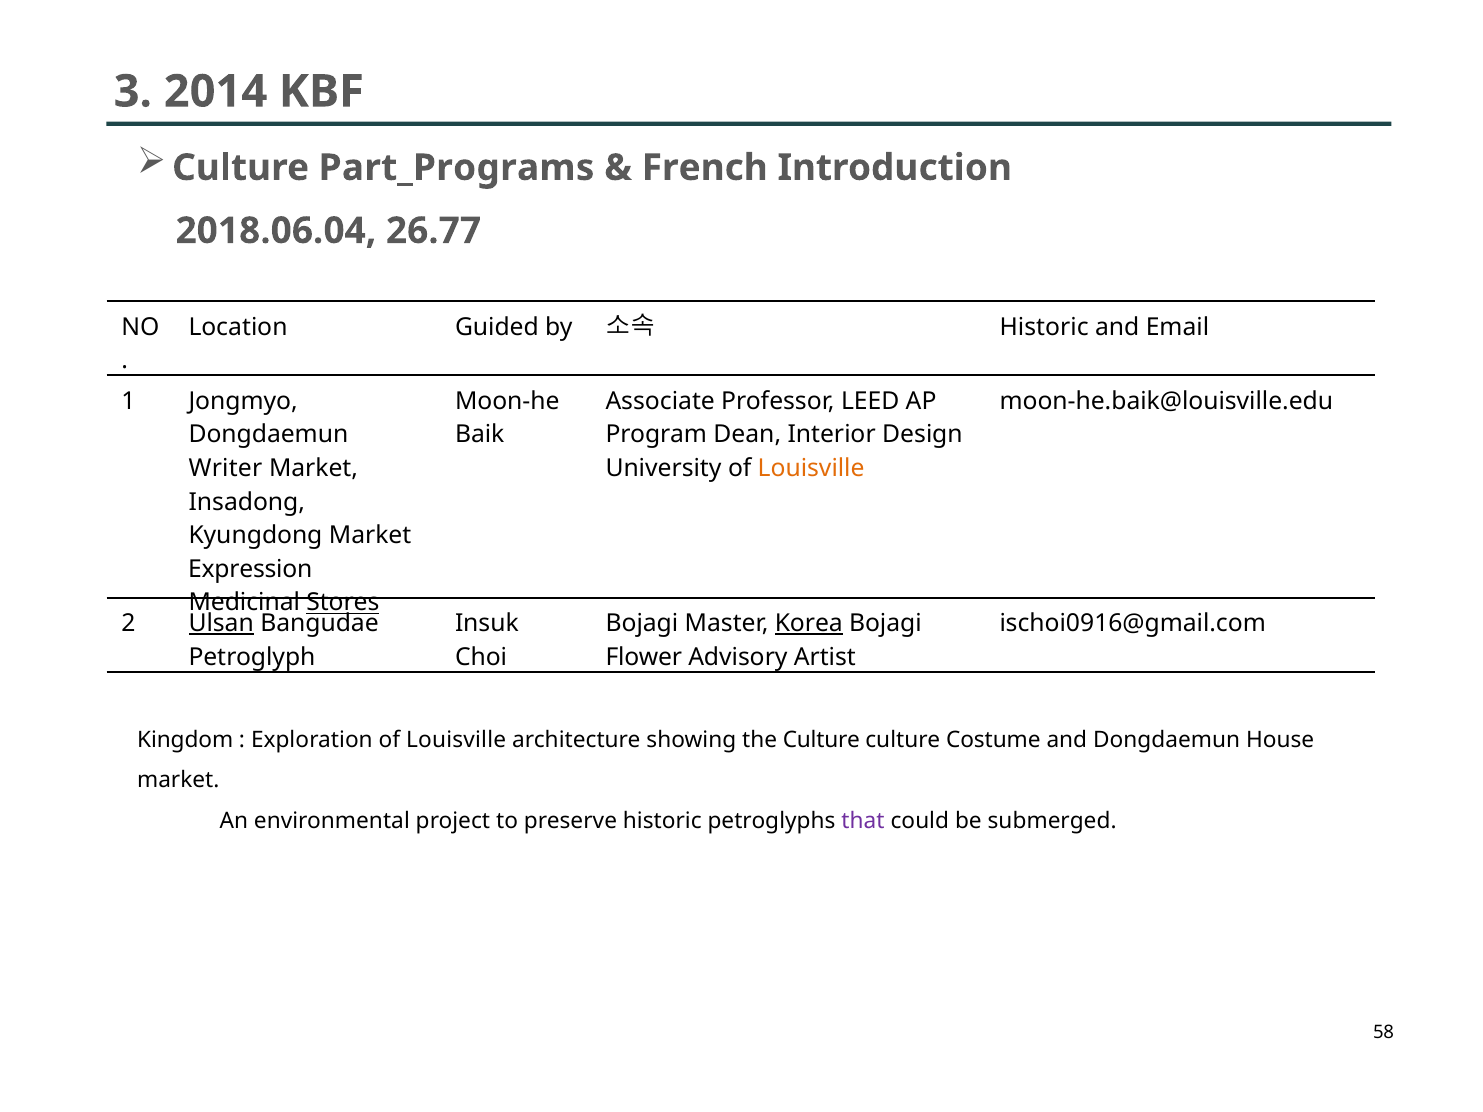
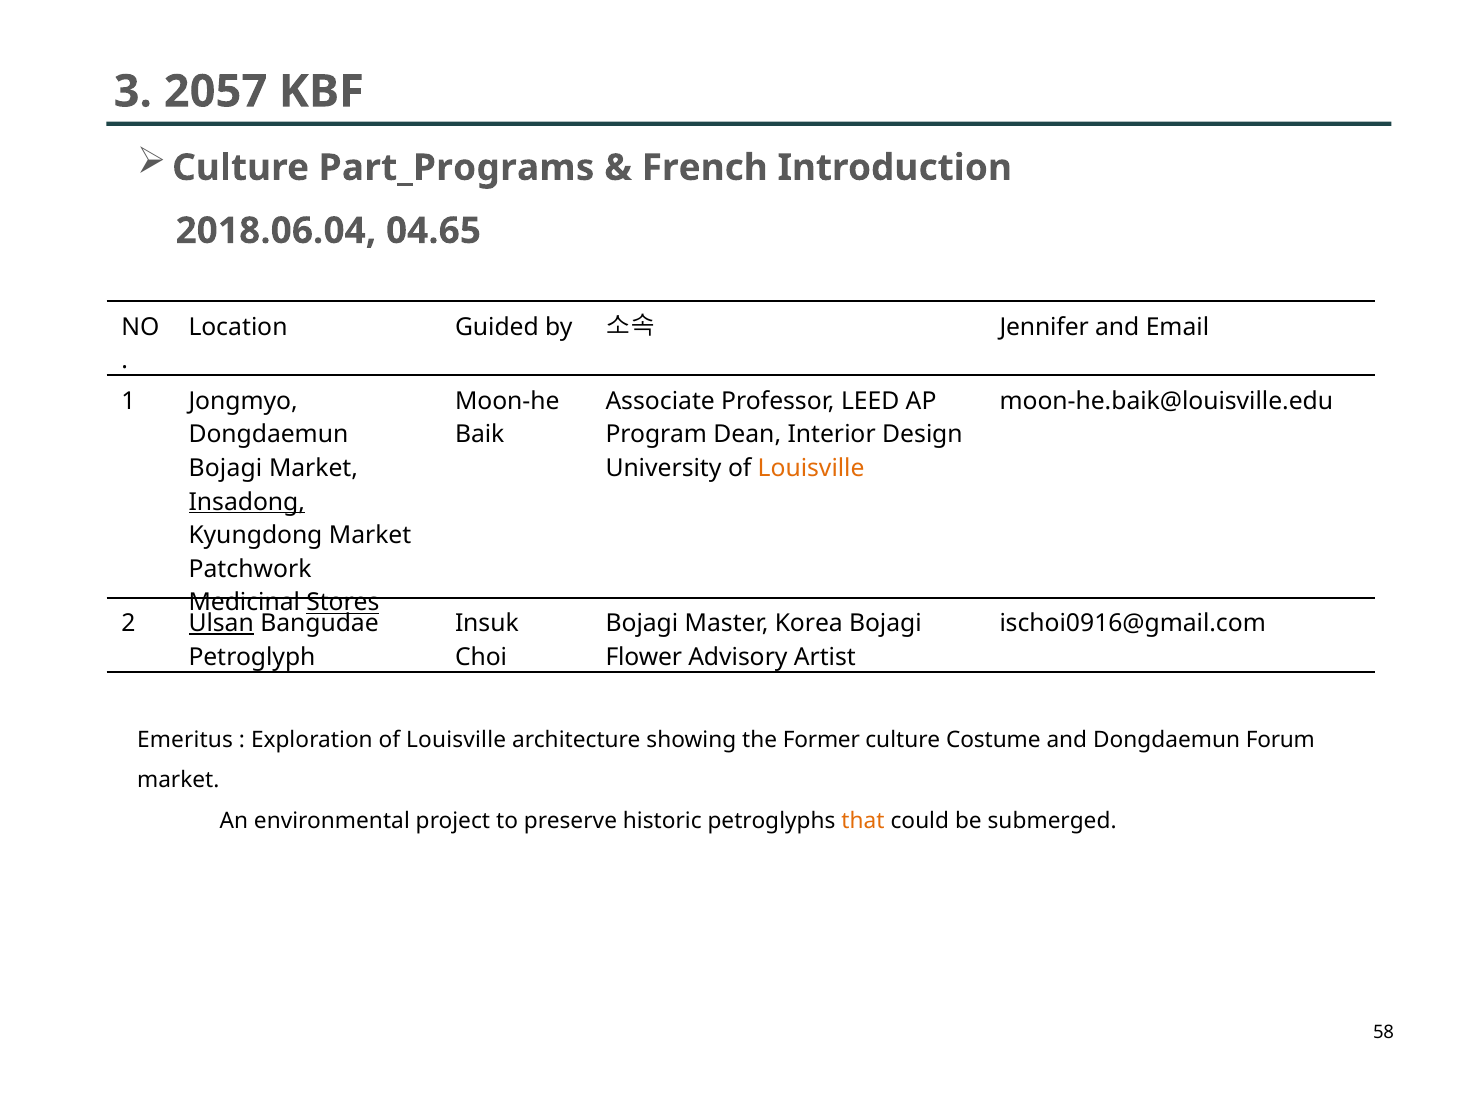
2014: 2014 -> 2057 (216, 92)
26.77: 26.77 -> 04.65 (433, 231)
Historic: Historic -> Jennifer (1044, 327)
Writer: Writer -> Bojagi (225, 468)
Insadong underline: none -> present (247, 502)
Expression: Expression -> Patchwork (250, 569)
Korea underline: present -> none (809, 624)
Kingdom: Kingdom -> Emeritus (185, 740)
the Culture: Culture -> Former (821, 740)
House: House -> Forum (1280, 740)
that colour: purple -> orange (863, 821)
